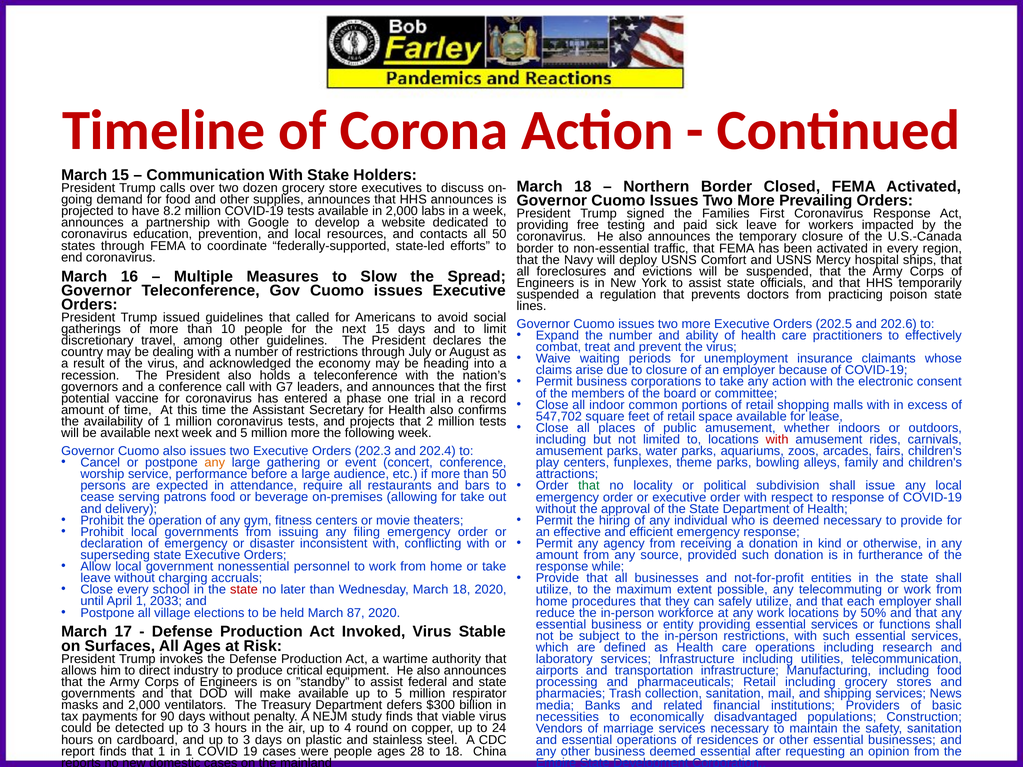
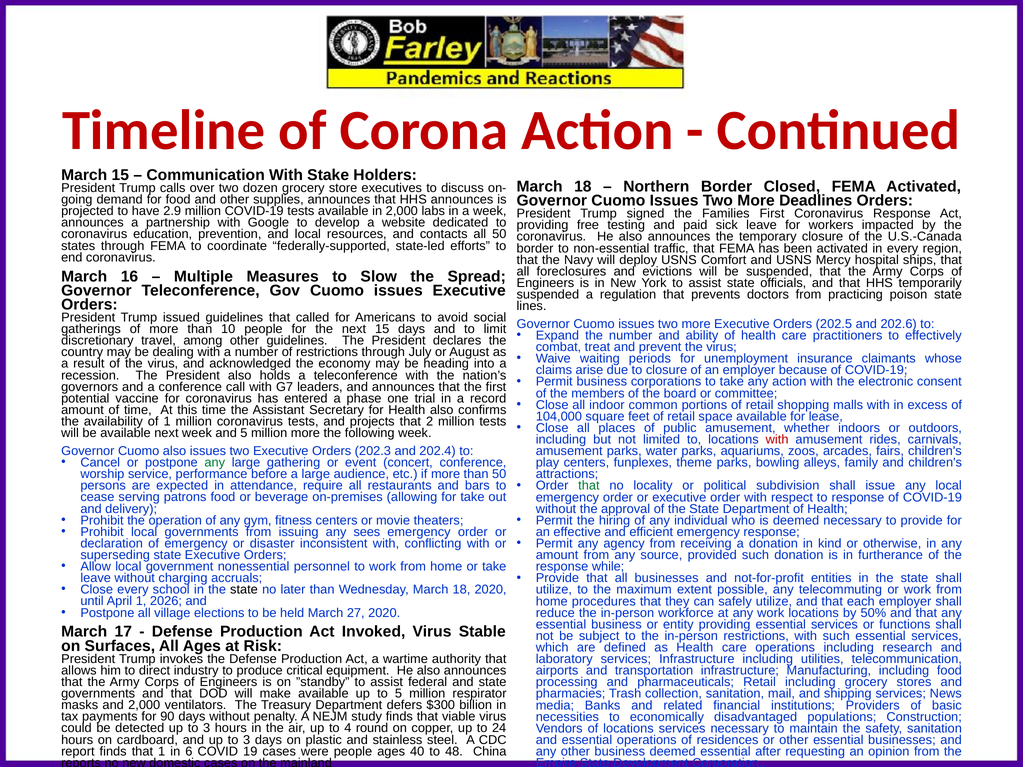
Prevailing: Prevailing -> Deadlines (816, 201)
8.2: 8.2 -> 2.9 (172, 211)
547,702: 547,702 -> 104,000 (559, 417)
any colour: orange -> green (215, 463)
filing: filing -> sees (367, 532)
state colour: red -> black (244, 590)
2033: 2033 -> 2026 (166, 601)
87: 87 -> 27 (356, 613)
of marriage: marriage -> locations (628, 729)
in 1: 1 -> 6 (189, 752)
28: 28 -> 40 (417, 752)
to 18: 18 -> 48 (454, 752)
